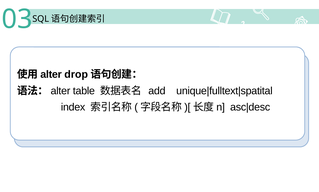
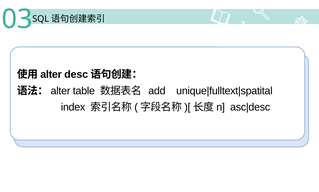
drop: drop -> desc (76, 74)
